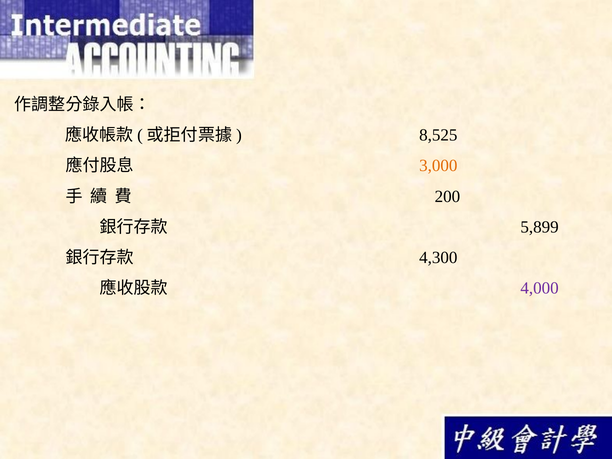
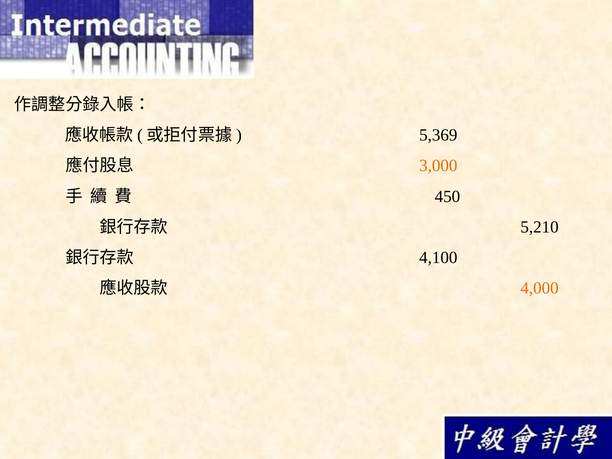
8,525: 8,525 -> 5,369 (438, 135)
200: 200 -> 450 (447, 196)
5,899: 5,899 -> 5,210 (540, 227)
4,300: 4,300 -> 4,100 (438, 258)
4,000 colour: purple -> orange (540, 288)
